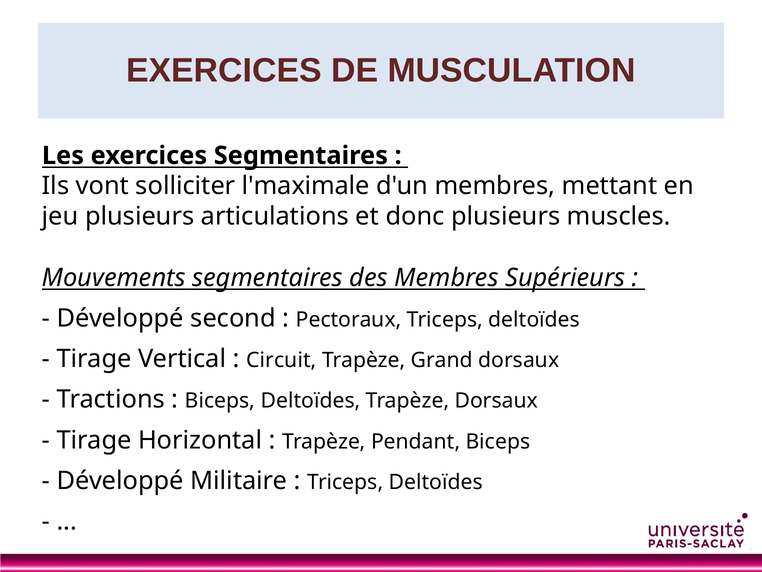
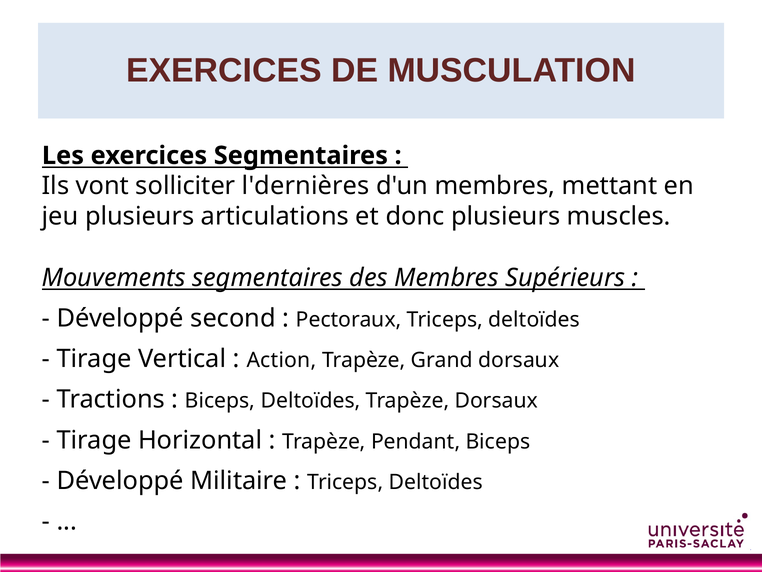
l'maximale: l'maximale -> l'dernières (306, 186)
Circuit: Circuit -> Action (281, 360)
